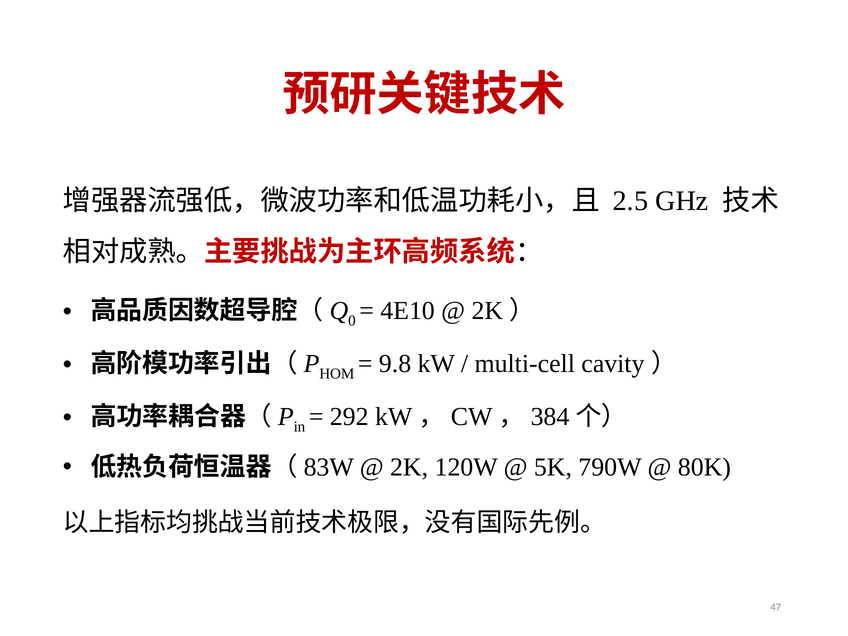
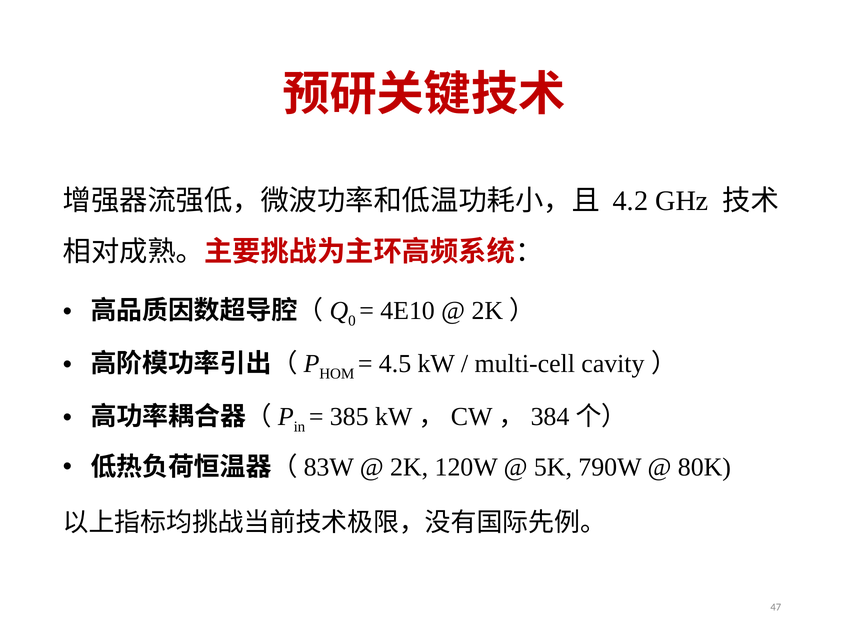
2.5: 2.5 -> 4.2 (631, 201)
9.8: 9.8 -> 4.5 (395, 364)
292: 292 -> 385 (349, 417)
